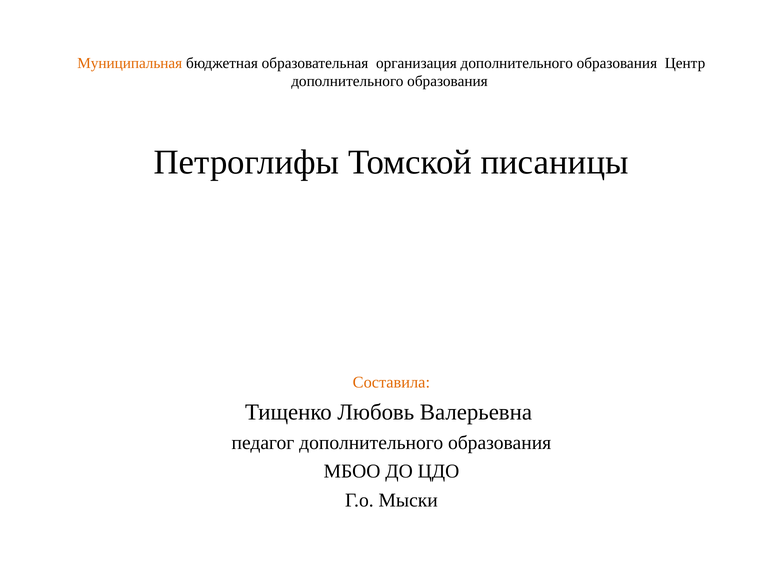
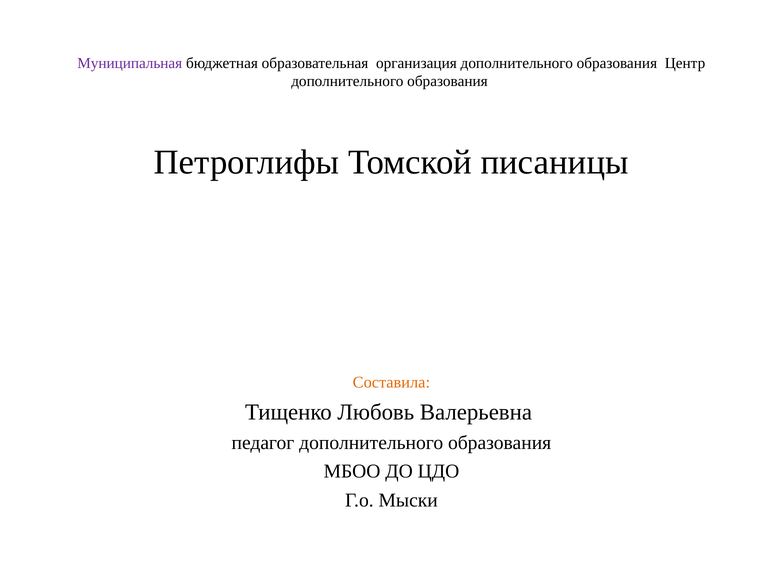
Муниципальная colour: orange -> purple (130, 63)
